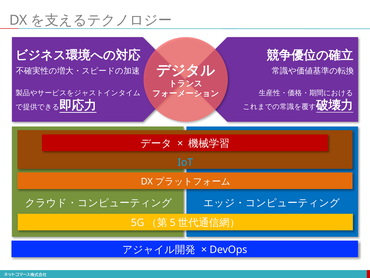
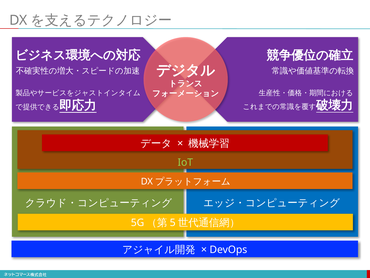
IoT colour: light blue -> light green (185, 162)
